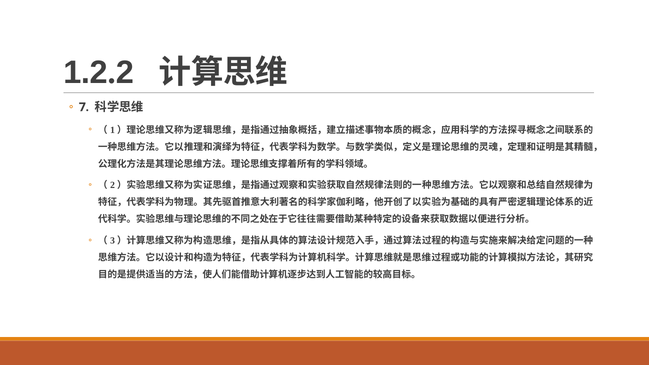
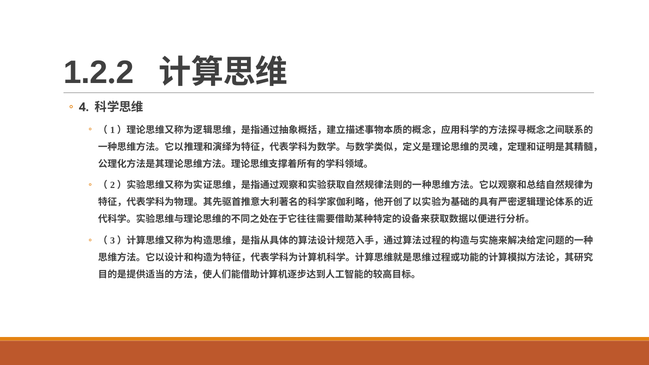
7: 7 -> 4 (82, 107)
